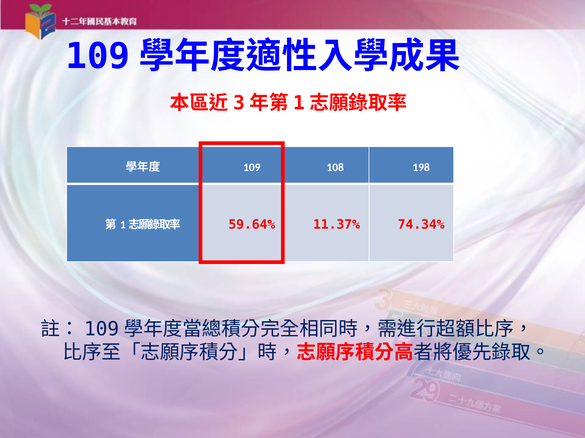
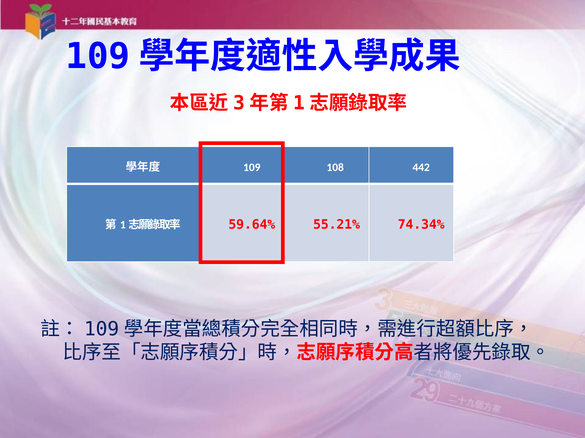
198: 198 -> 442 (421, 168)
11.37%: 11.37% -> 55.21% (337, 225)
